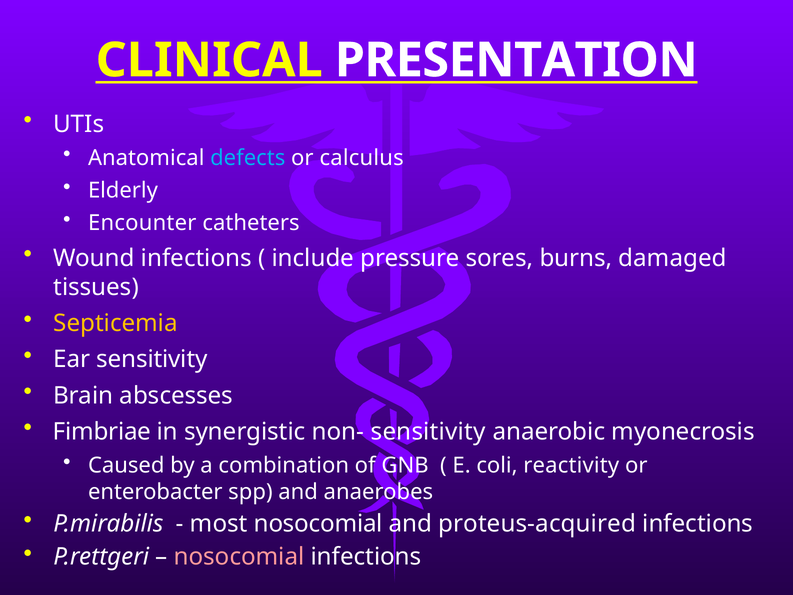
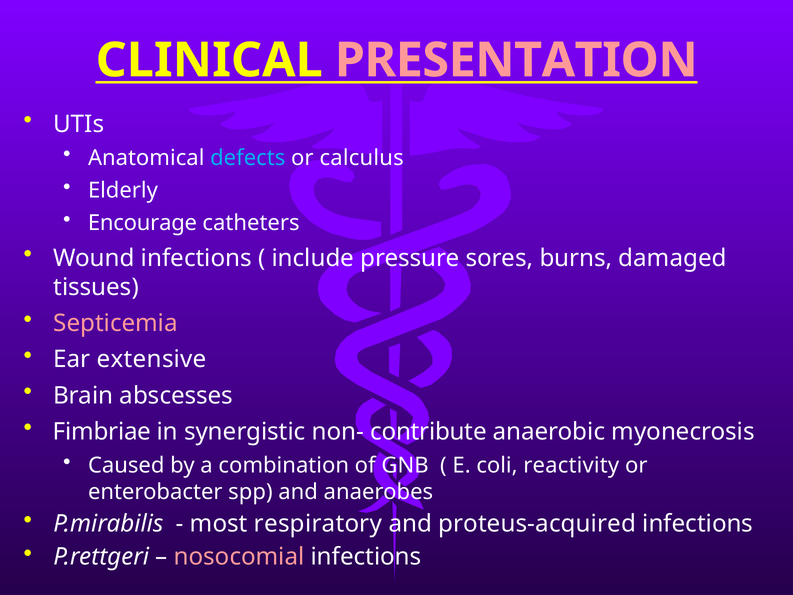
PRESENTATION colour: white -> pink (516, 60)
Encounter: Encounter -> Encourage (142, 223)
Septicemia colour: yellow -> pink (115, 323)
Ear sensitivity: sensitivity -> extensive (152, 359)
non- sensitivity: sensitivity -> contribute (428, 432)
most nosocomial: nosocomial -> respiratory (318, 523)
